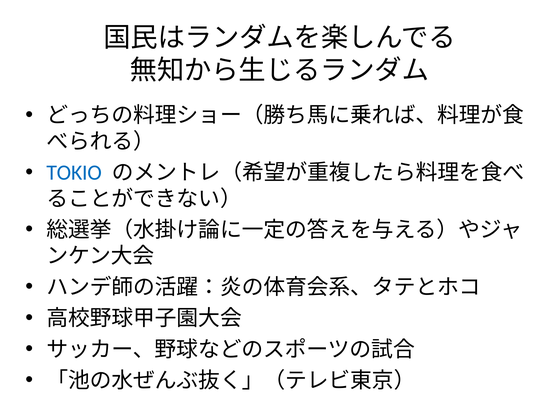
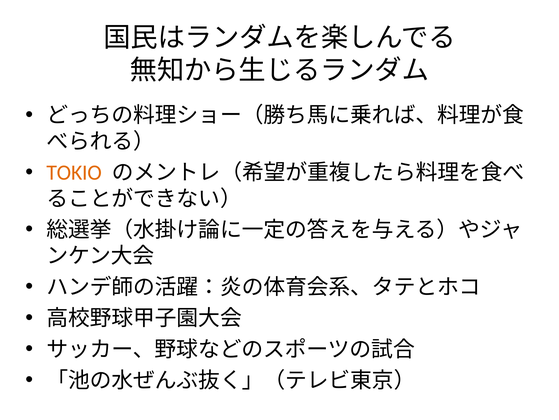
TOKIO colour: blue -> orange (74, 172)
